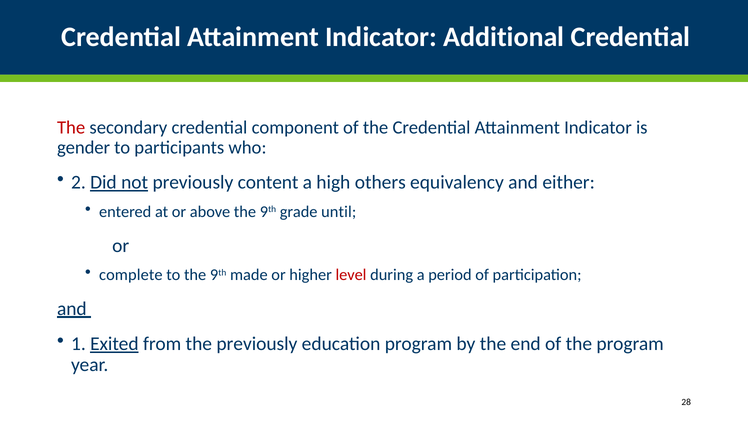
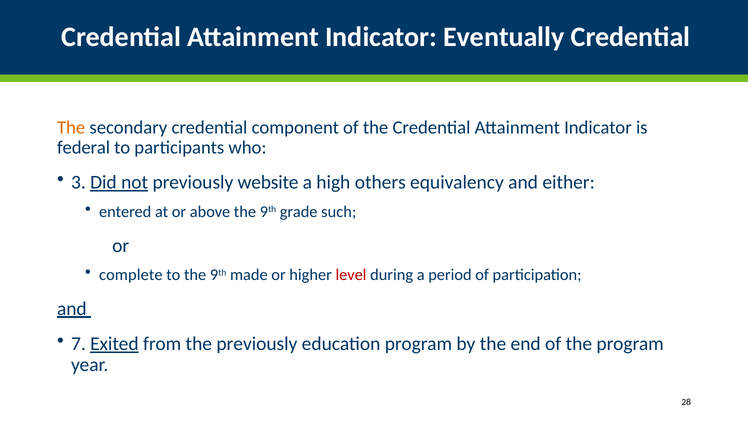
Additional: Additional -> Eventually (504, 37)
The colour: red -> orange (71, 127)
gender: gender -> federal (84, 148)
2: 2 -> 3 (78, 182)
content: content -> website (268, 182)
until: until -> such (339, 212)
1: 1 -> 7 (78, 344)
